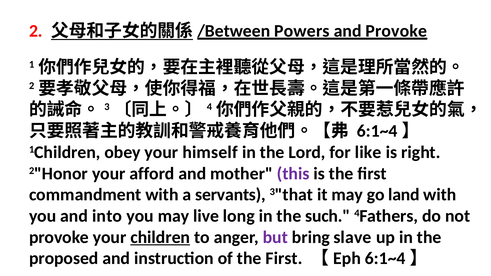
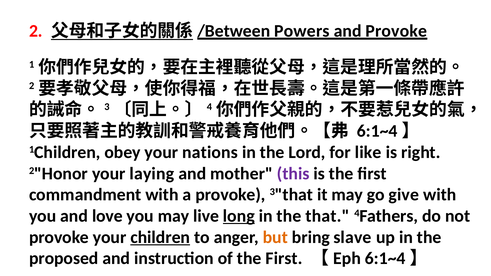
himself: himself -> nations (210, 152)
afford: afford -> laying (152, 174)
a servants: servants -> provoke (230, 195)
land: land -> give (404, 195)
into: into -> love (107, 216)
long underline: none -> present (239, 216)
such: such -> that (328, 216)
but colour: purple -> orange (275, 237)
